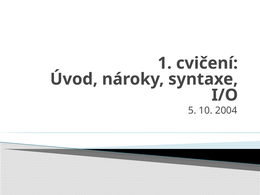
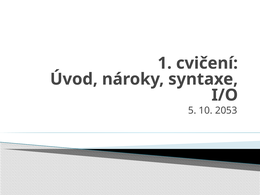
2004: 2004 -> 2053 (226, 111)
